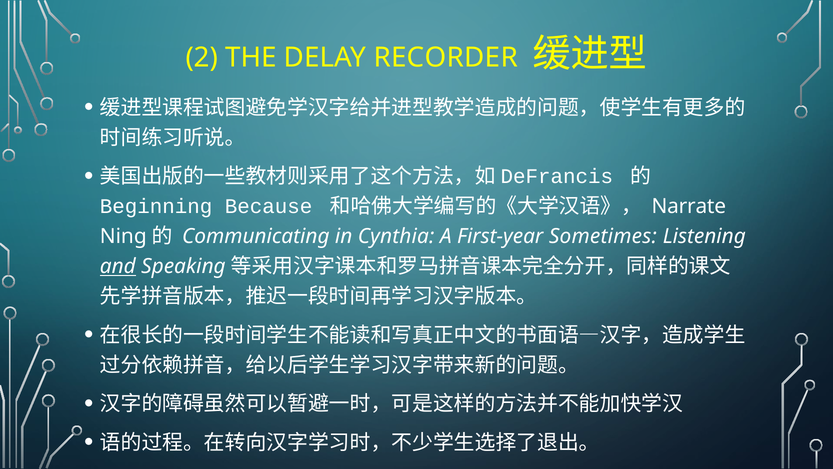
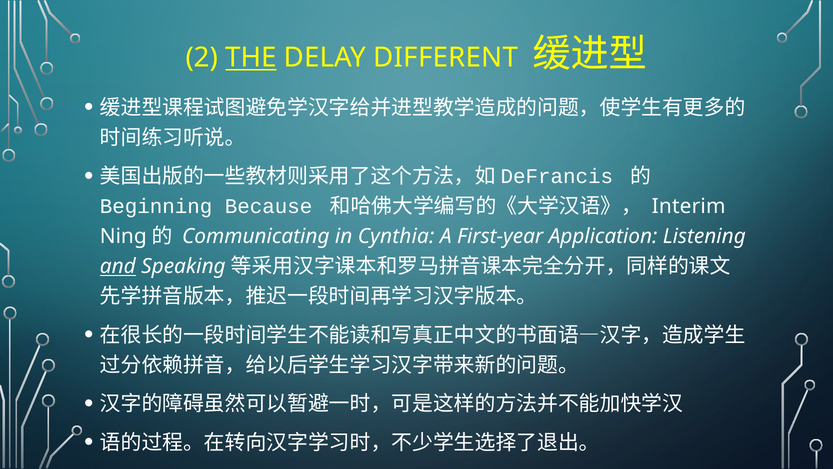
THE underline: none -> present (251, 58)
RECORDER: RECORDER -> DIFFERENT (446, 58)
Narrate: Narrate -> Interim (689, 206)
Sometimes: Sometimes -> Application (603, 236)
